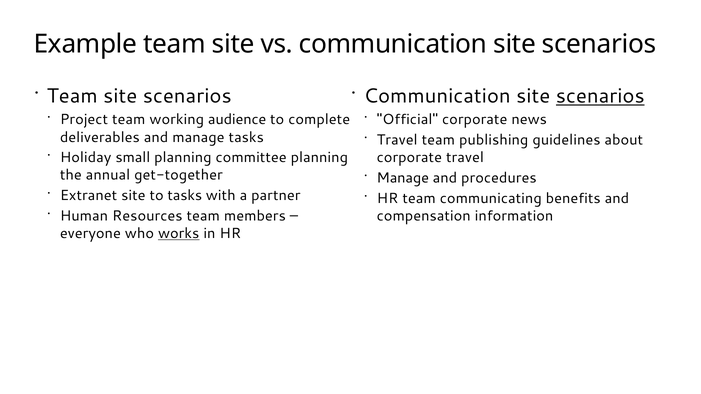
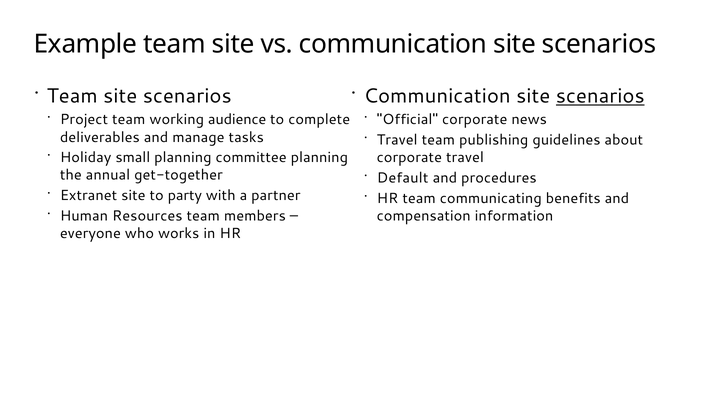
Manage: Manage -> Default (403, 178)
to tasks: tasks -> party (185, 196)
works underline: present -> none (179, 234)
